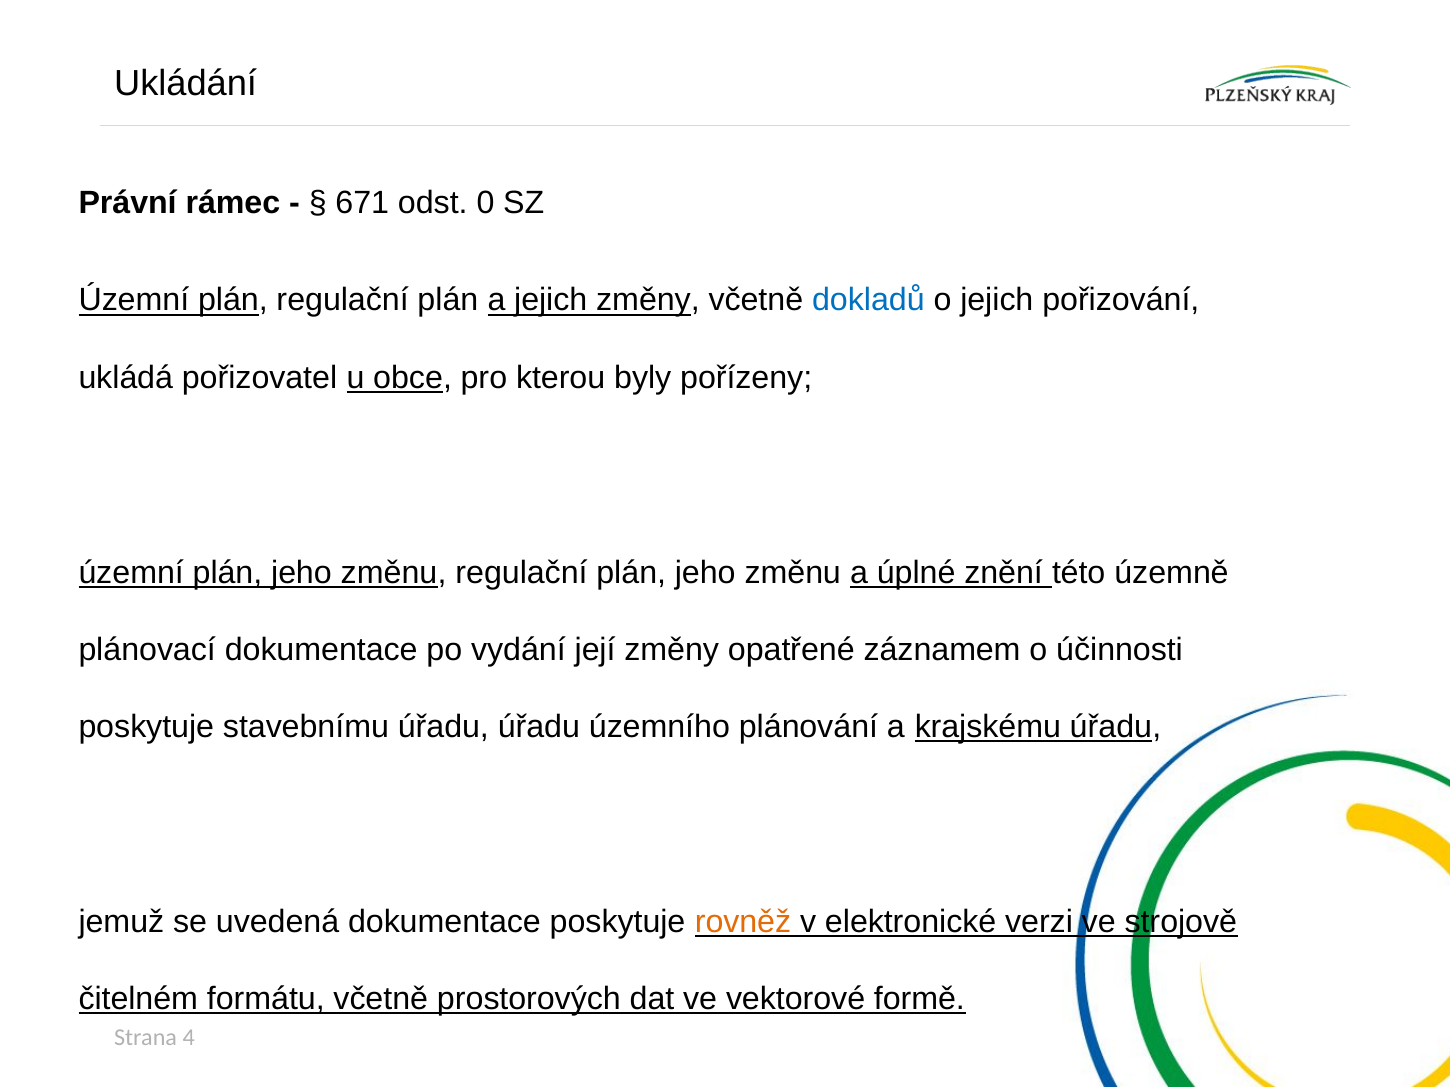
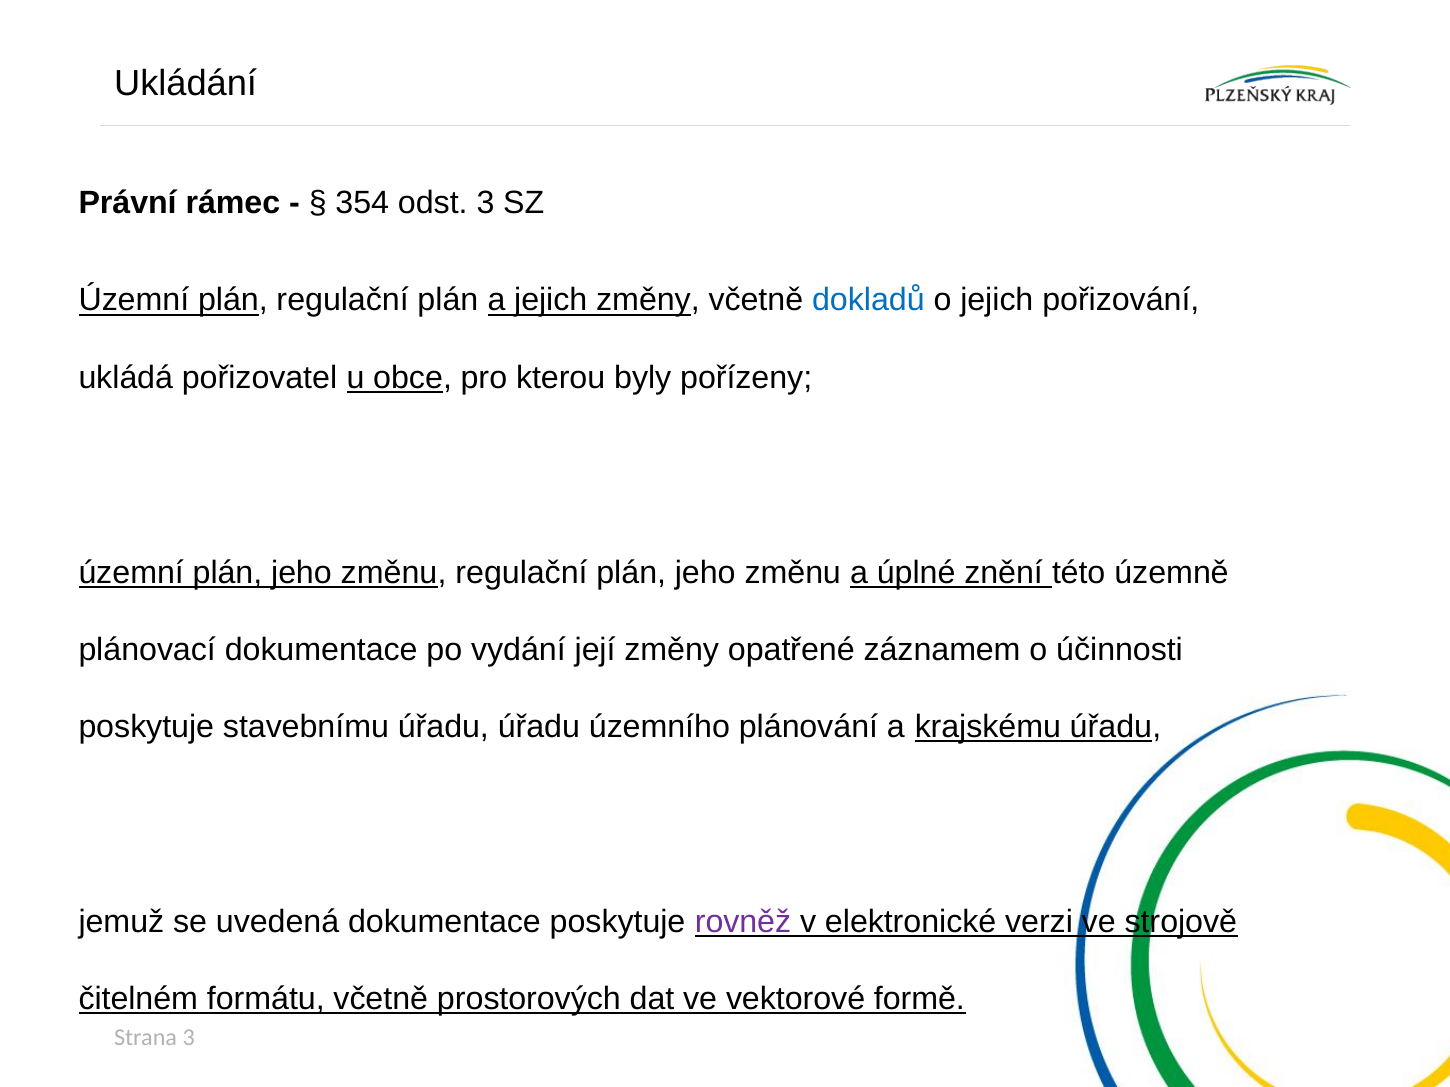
671: 671 -> 354 (362, 203)
odst 0: 0 -> 3 (485, 203)
rovněž colour: orange -> purple (743, 922)
Strana 4: 4 -> 3 (189, 1038)
